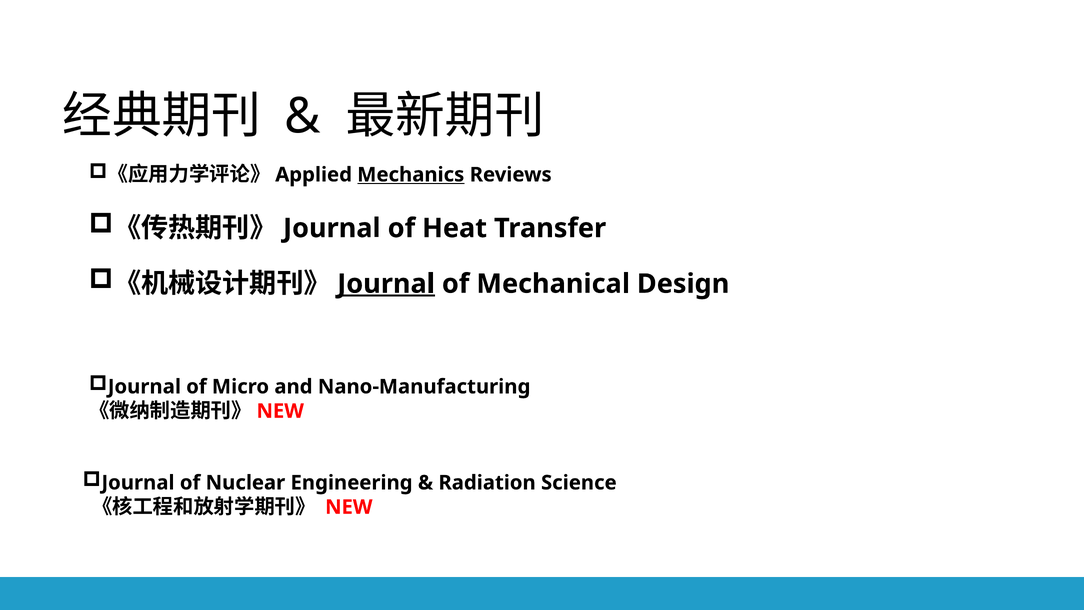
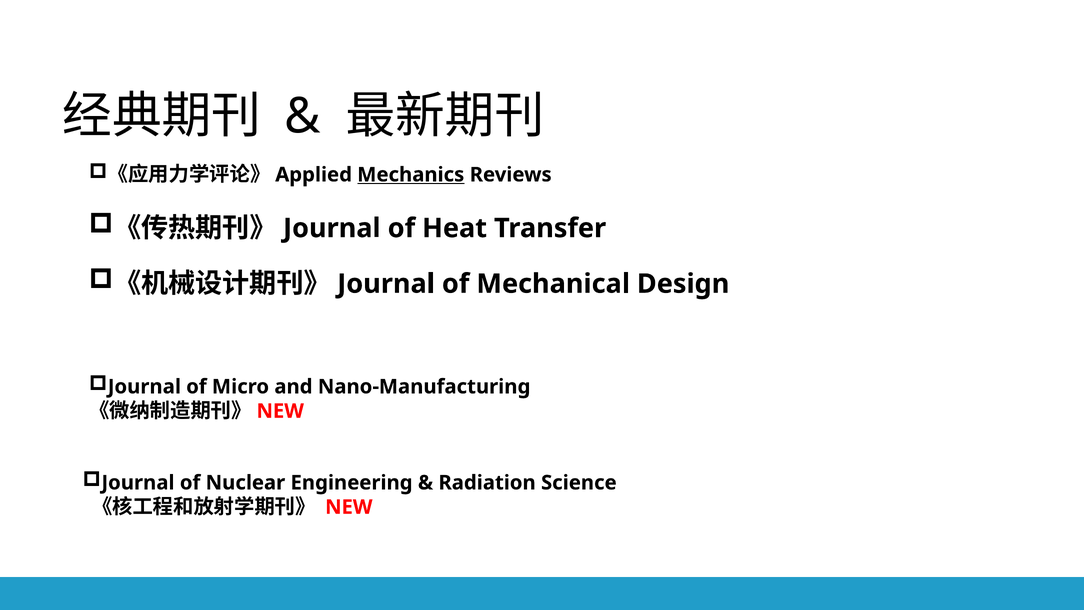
Journal underline: present -> none (386, 284)
